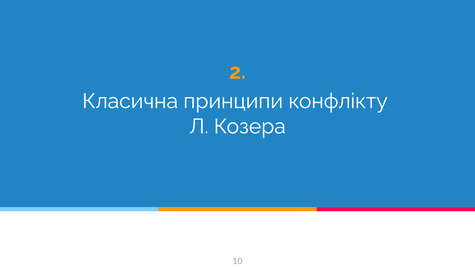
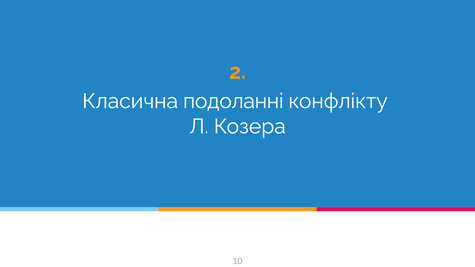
принципи: принципи -> подоланні (233, 101)
